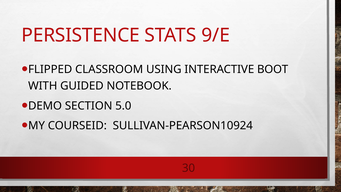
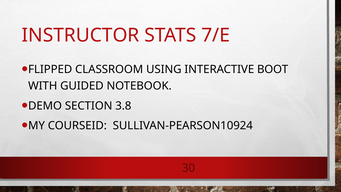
PERSISTENCE: PERSISTENCE -> INSTRUCTOR (81, 35)
9/E: 9/E -> 7/E (216, 35)
5.0: 5.0 -> 3.8 (123, 106)
